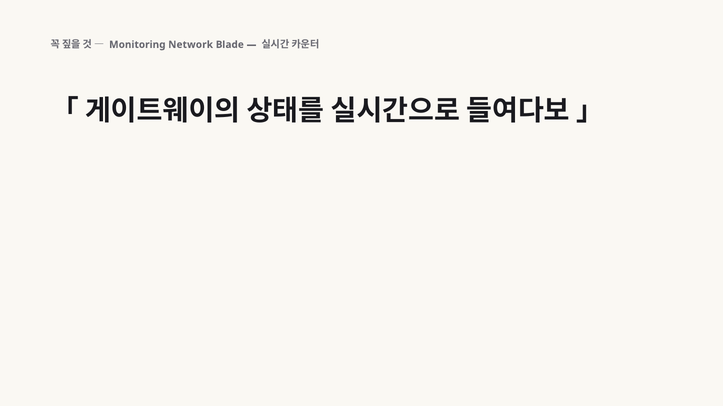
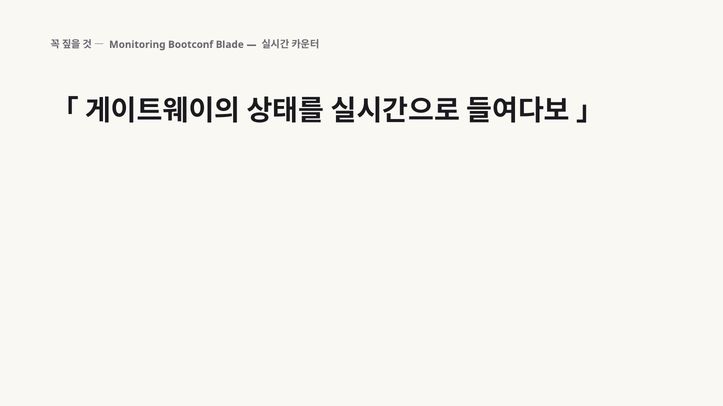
Network: Network -> Bootconf (191, 45)
